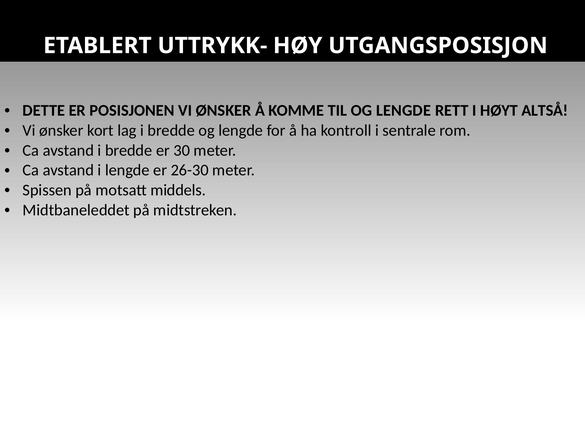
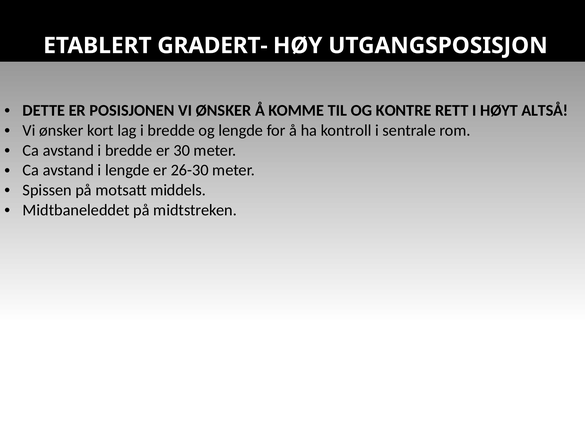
UTTRYKK-: UTTRYKK- -> GRADERT- (212, 46)
TIL OG LENGDE: LENGDE -> KONTRE (404, 110)
